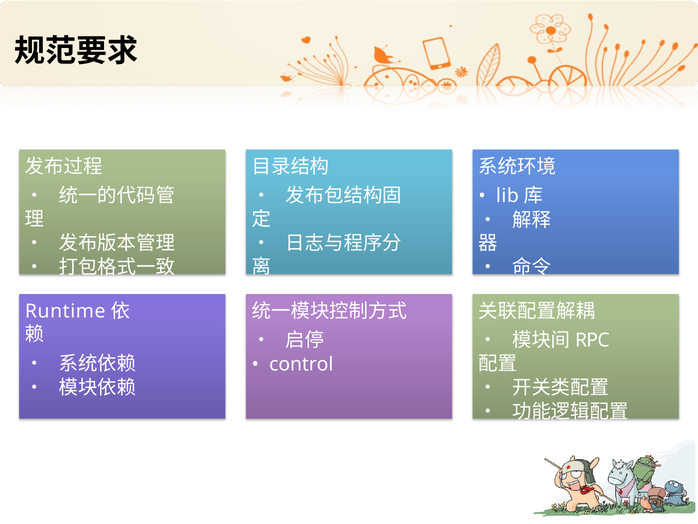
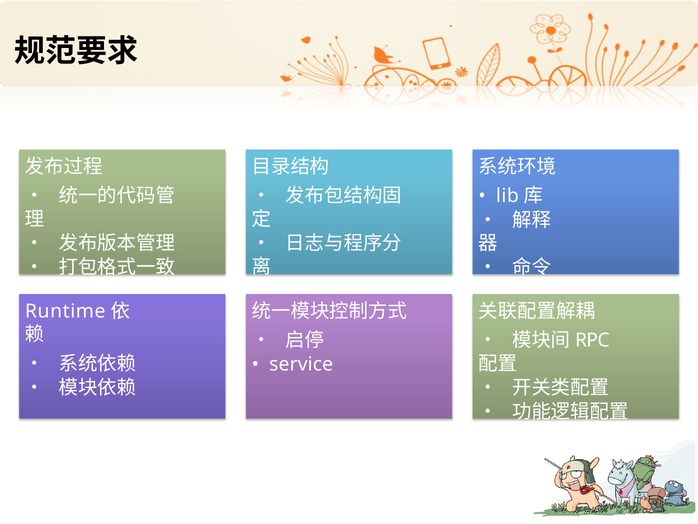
control: control -> service (301, 364)
